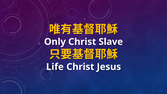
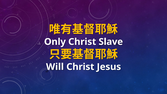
Life: Life -> Will (55, 67)
